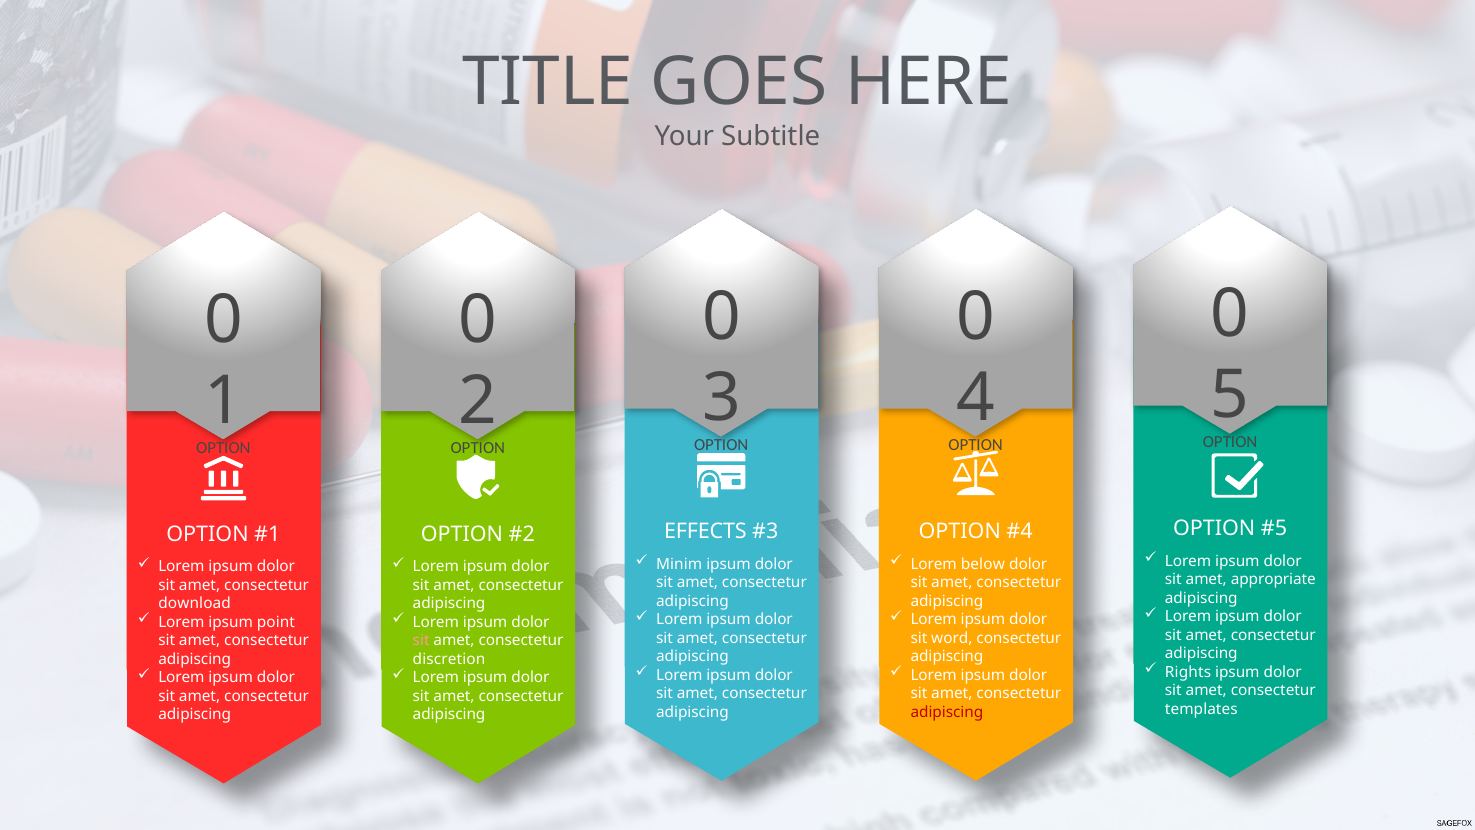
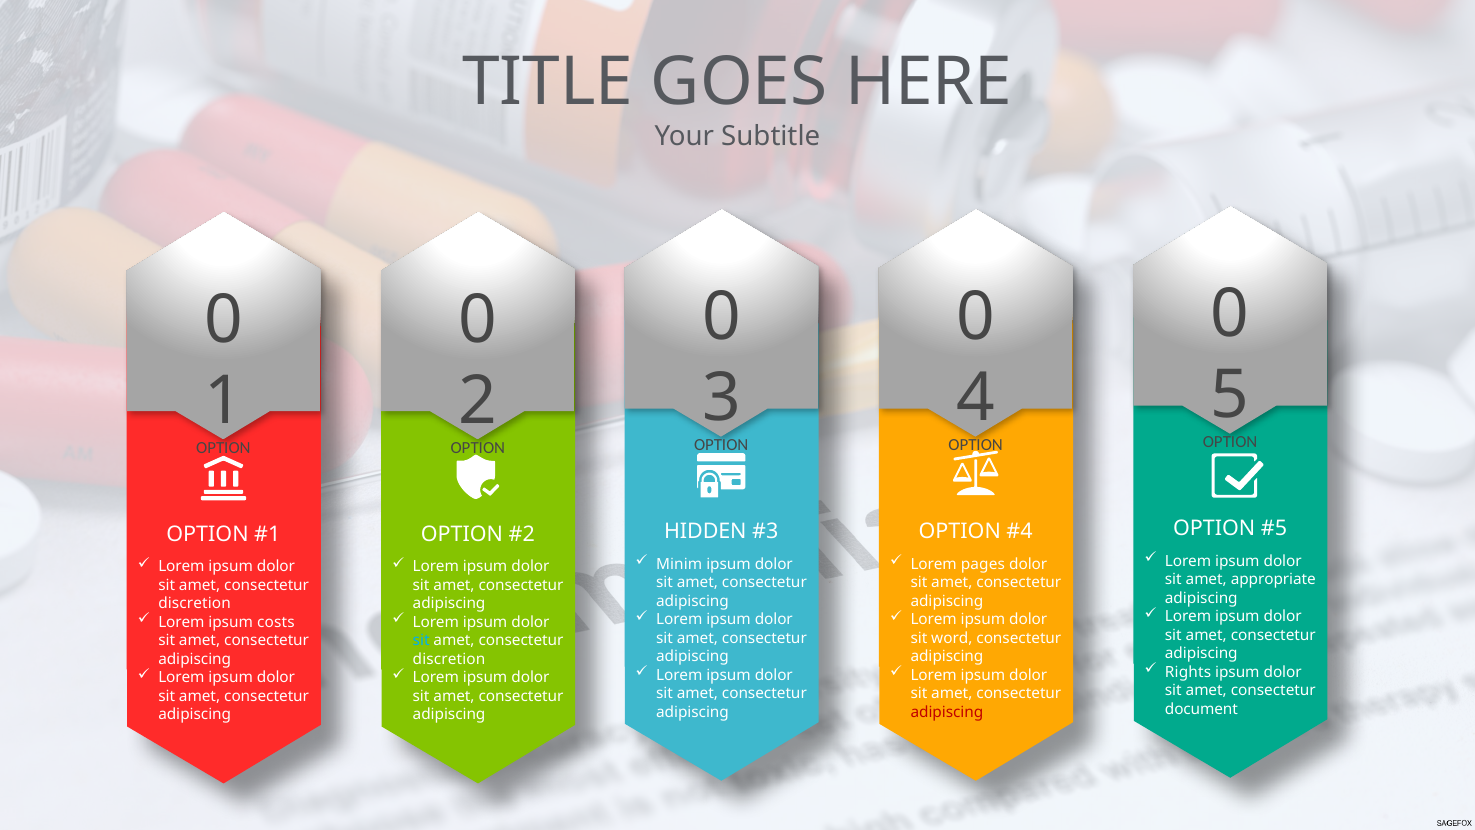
EFFECTS: EFFECTS -> HIDDEN (705, 532)
below: below -> pages (983, 564)
download: download -> discretion (195, 604)
point: point -> costs (276, 622)
sit colour: pink -> light blue (421, 640)
templates: templates -> document (1201, 709)
